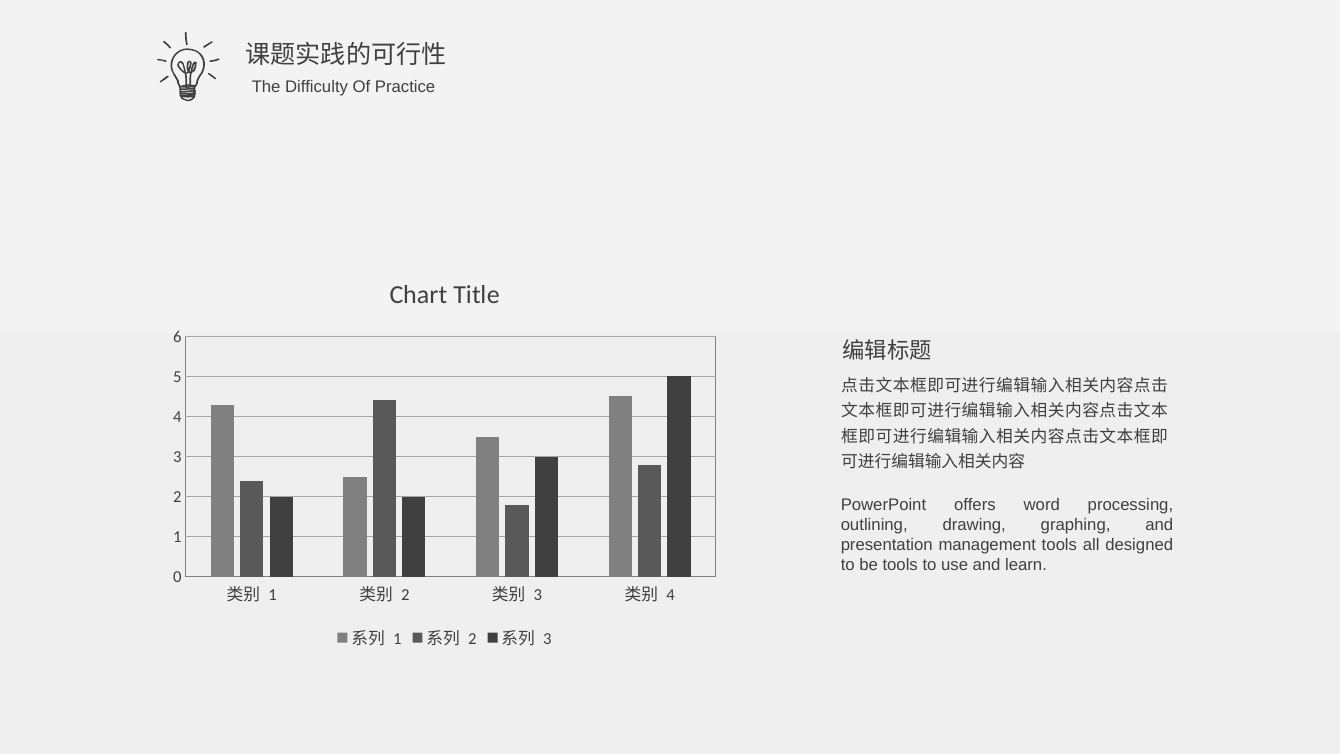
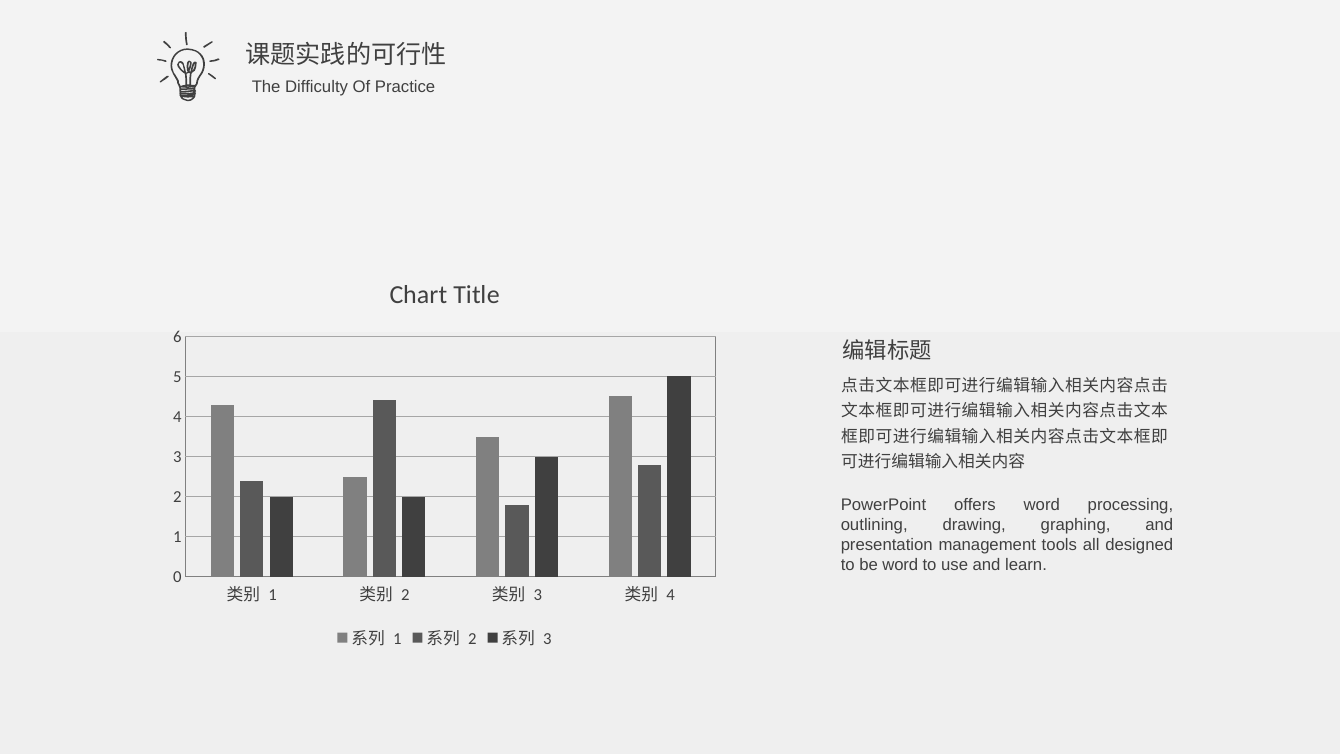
be tools: tools -> word (900, 565)
